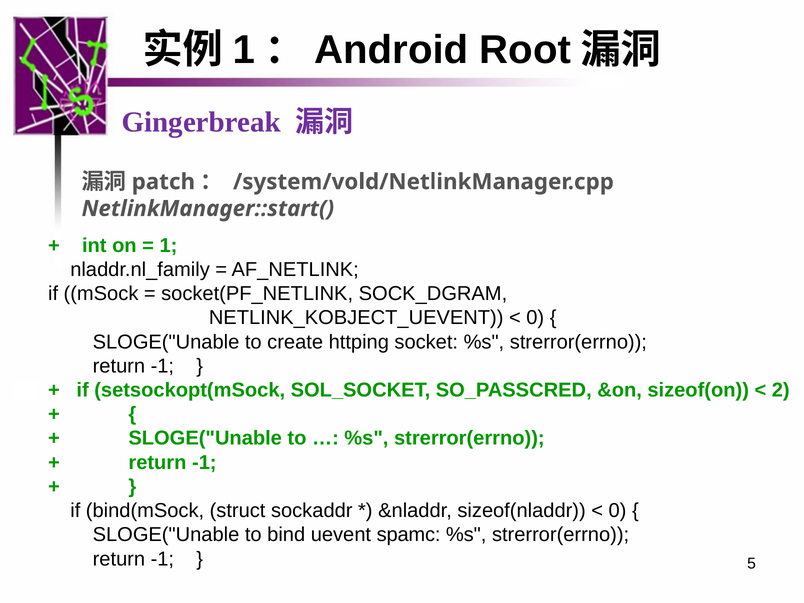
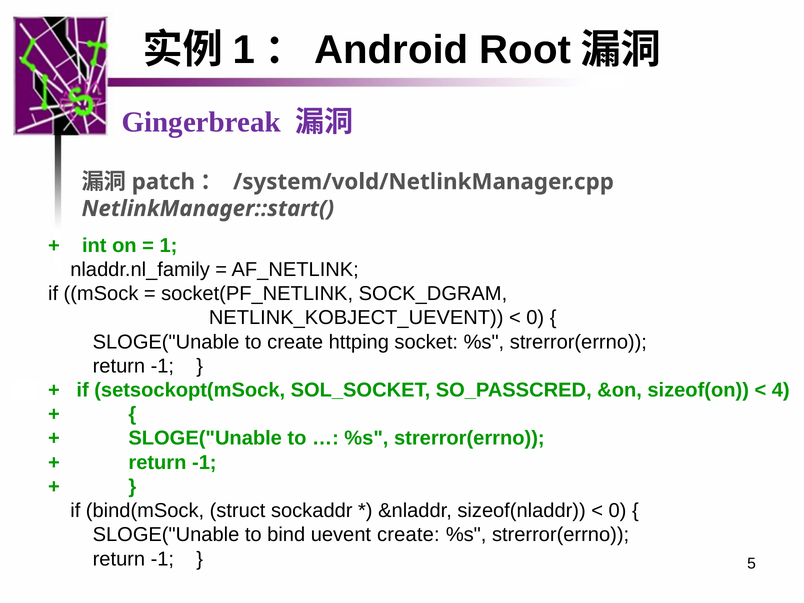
2: 2 -> 4 (781, 390)
uevent spamc: spamc -> create (408, 535)
